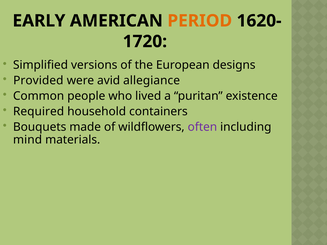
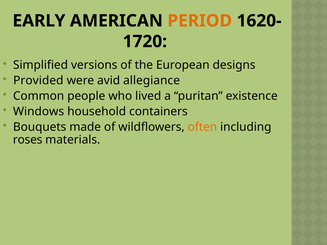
Required: Required -> Windows (39, 112)
often colour: purple -> orange (202, 127)
mind: mind -> roses (28, 140)
